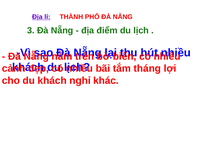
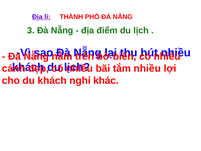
tắm tháng: tháng -> nhiều (147, 68)
